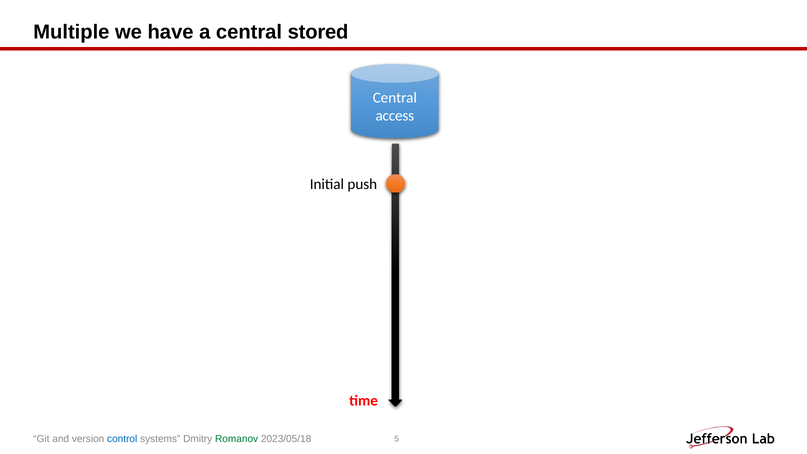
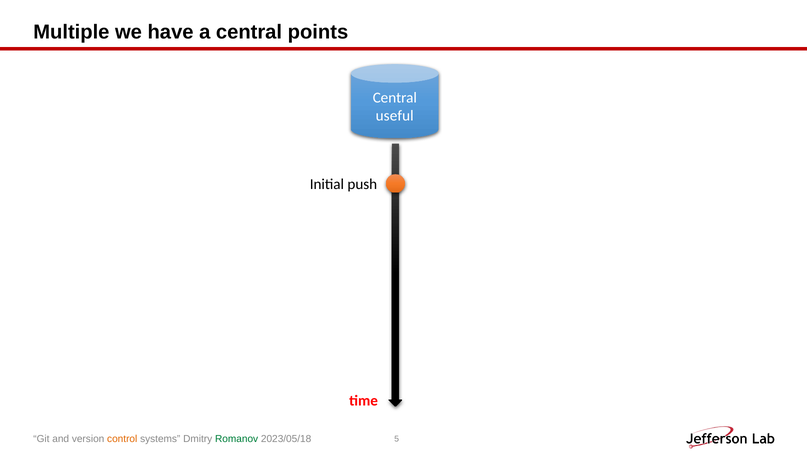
stored: stored -> points (318, 32)
access: access -> useful (395, 116)
control colour: blue -> orange (122, 439)
